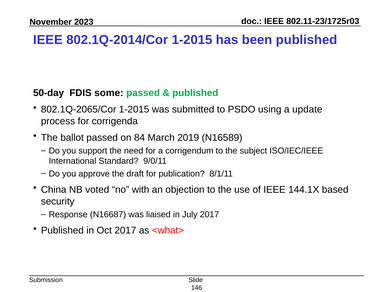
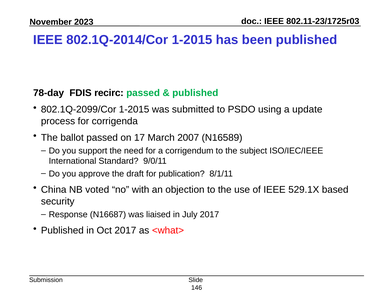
50-day: 50-day -> 78-day (49, 93)
some: some -> recirc (109, 93)
802.1Q-2065/Cor: 802.1Q-2065/Cor -> 802.1Q-2099/Cor (79, 110)
84: 84 -> 17 (139, 138)
2019: 2019 -> 2007 (188, 138)
144.1X: 144.1X -> 529.1X (304, 190)
